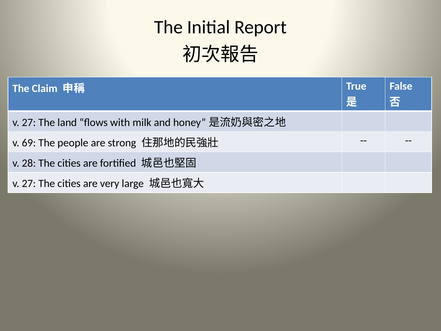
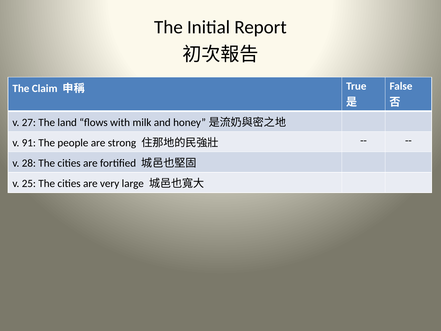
69: 69 -> 91 (29, 143)
27: 27 -> 25 (29, 184)
